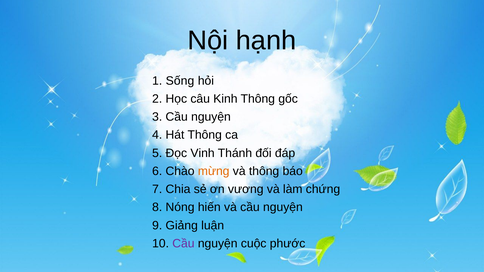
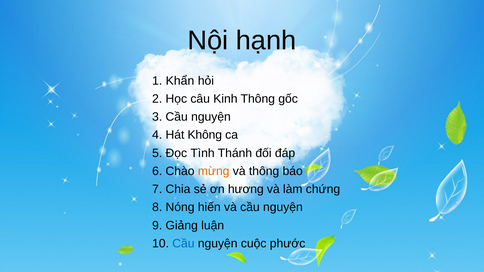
Sống: Sống -> Khẩn (180, 81)
Hát Thông: Thông -> Không (205, 135)
Vinh: Vinh -> Tình (203, 153)
vương: vương -> hương (246, 189)
Cầu colour: purple -> blue (183, 244)
